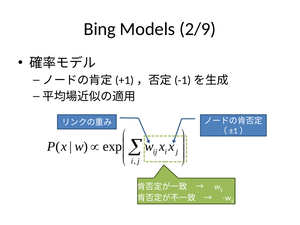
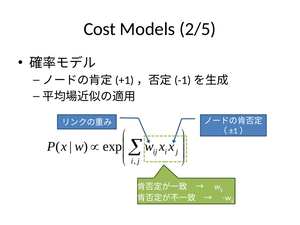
Bing: Bing -> Cost (100, 29)
2/9: 2/9 -> 2/5 (198, 29)
